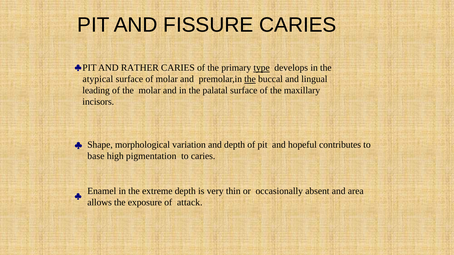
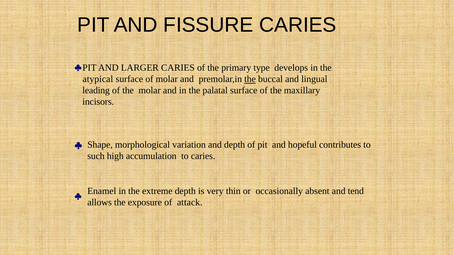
RATHER: RATHER -> LARGER (140, 68)
type underline: present -> none (262, 68)
base: base -> such (96, 156)
pigmentation: pigmentation -> accumulation (151, 156)
area: area -> tend (356, 191)
